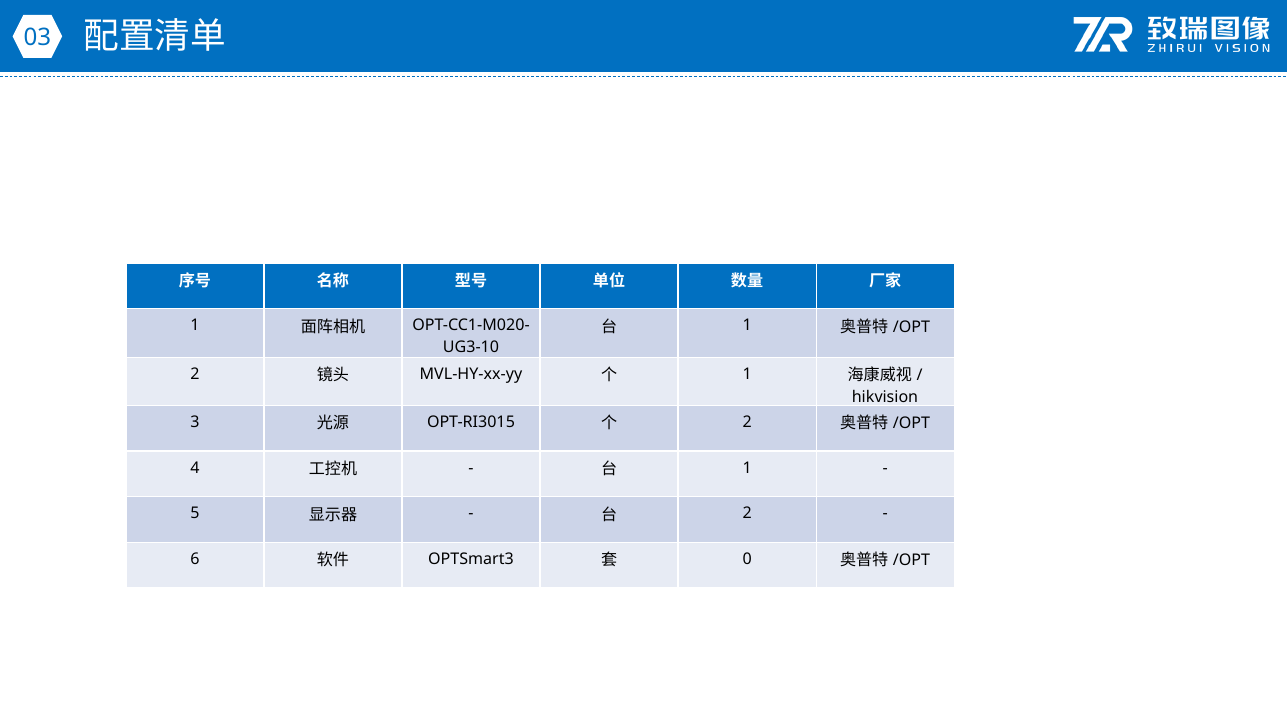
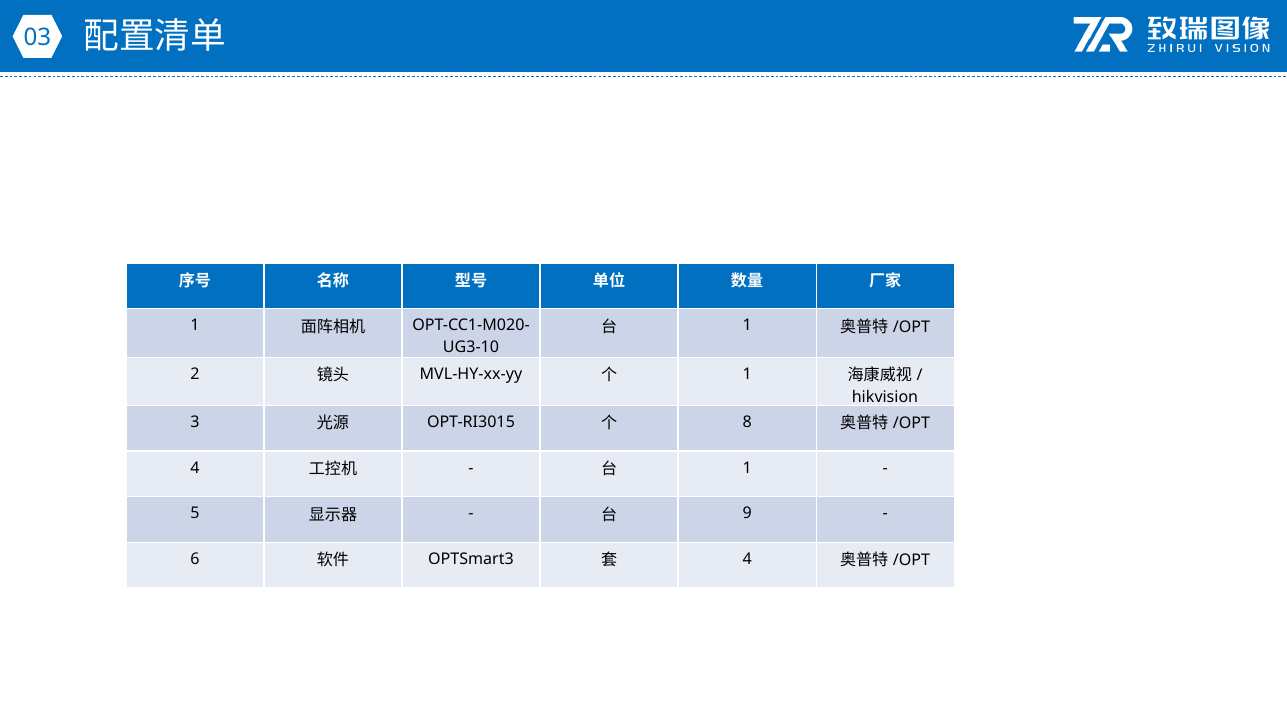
2: 2 -> 8 (747, 422)
2: 2 -> 9 (747, 513)
0: 0 -> 4 (747, 559)
